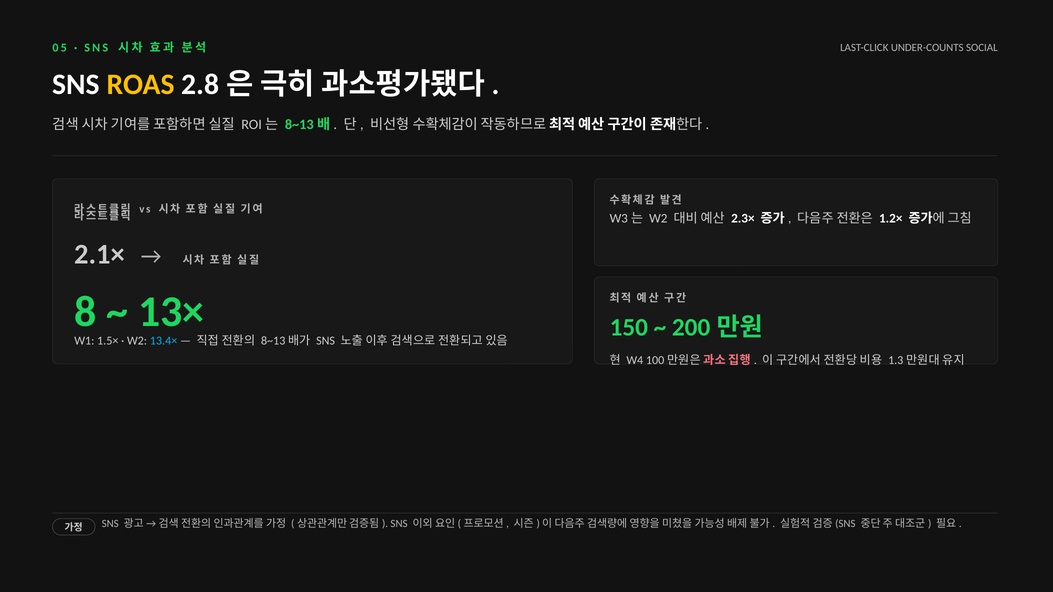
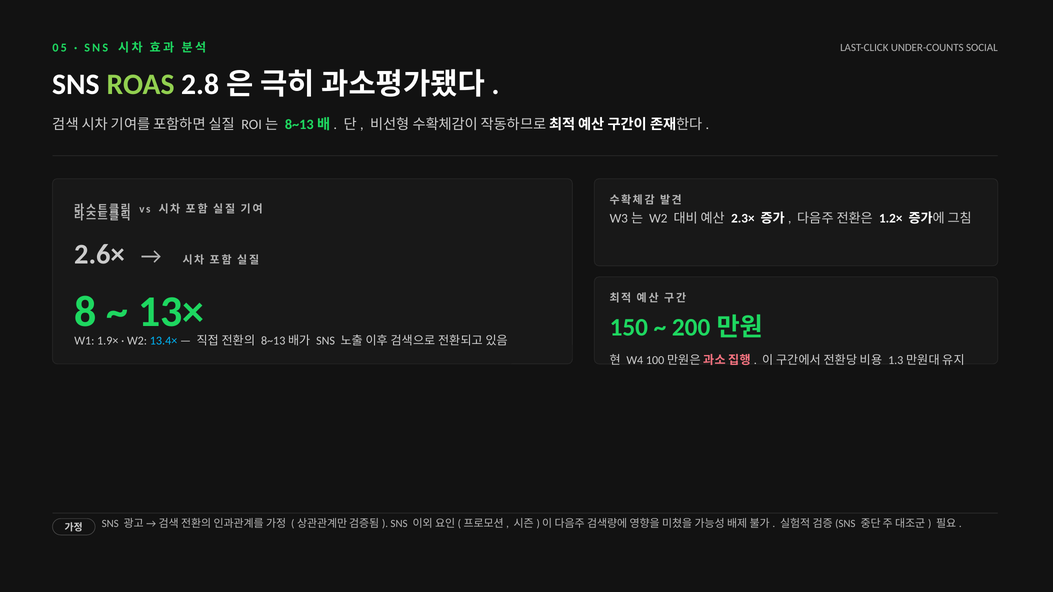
ROAS colour: yellow -> light green (141, 85)
2.1×: 2.1× -> 2.6× (100, 254)
1.5×: 1.5× -> 1.9× (108, 341)
